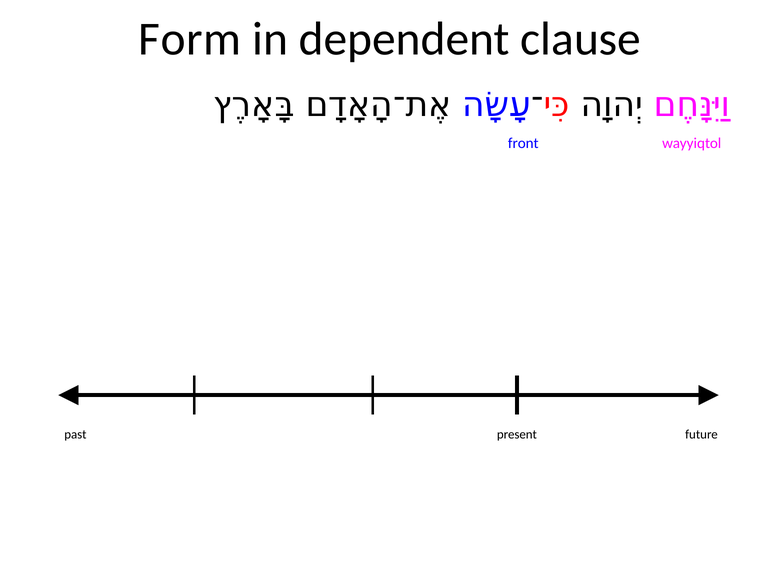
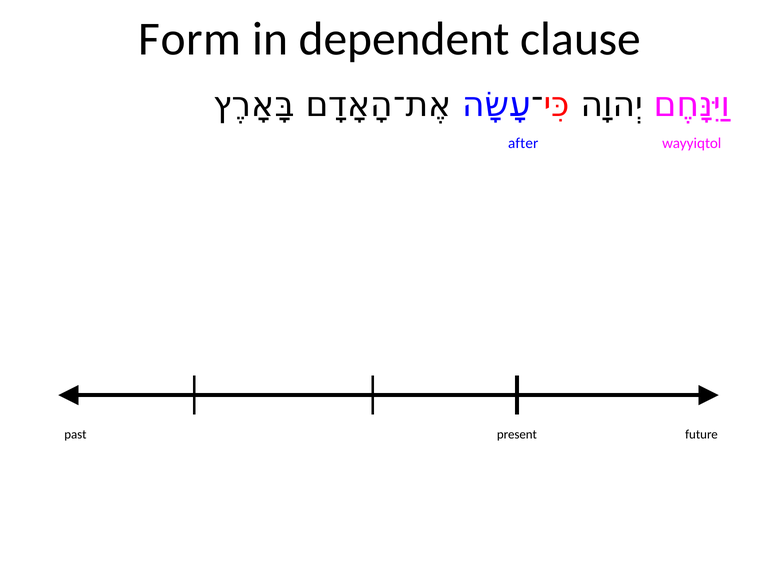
front: front -> after (523, 143)
